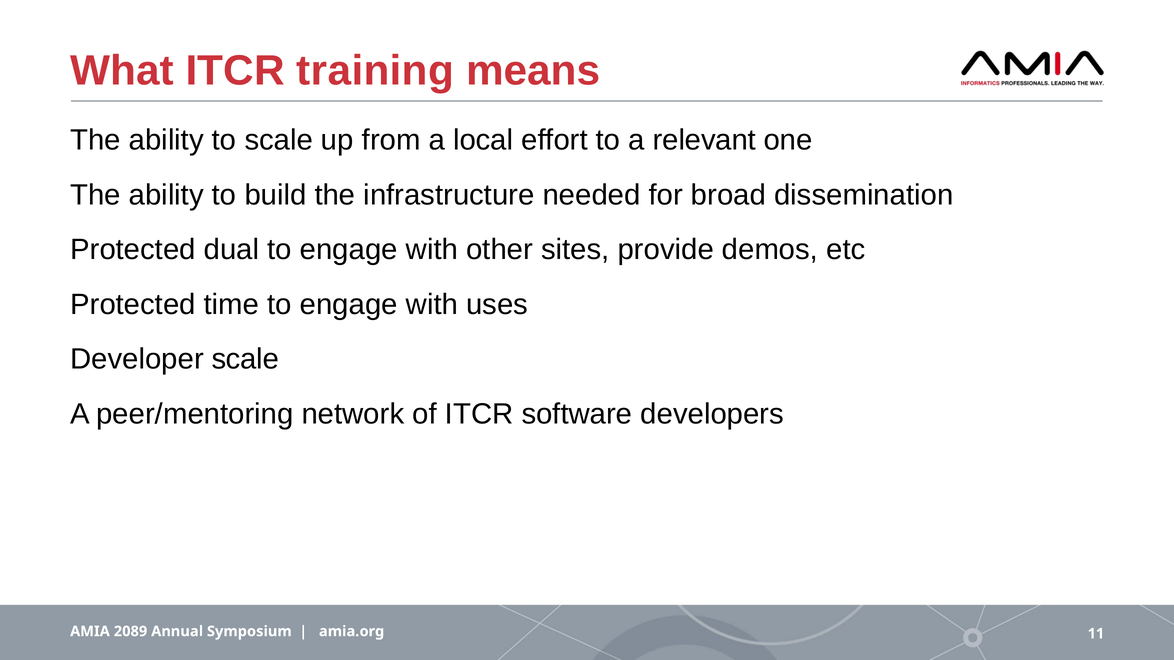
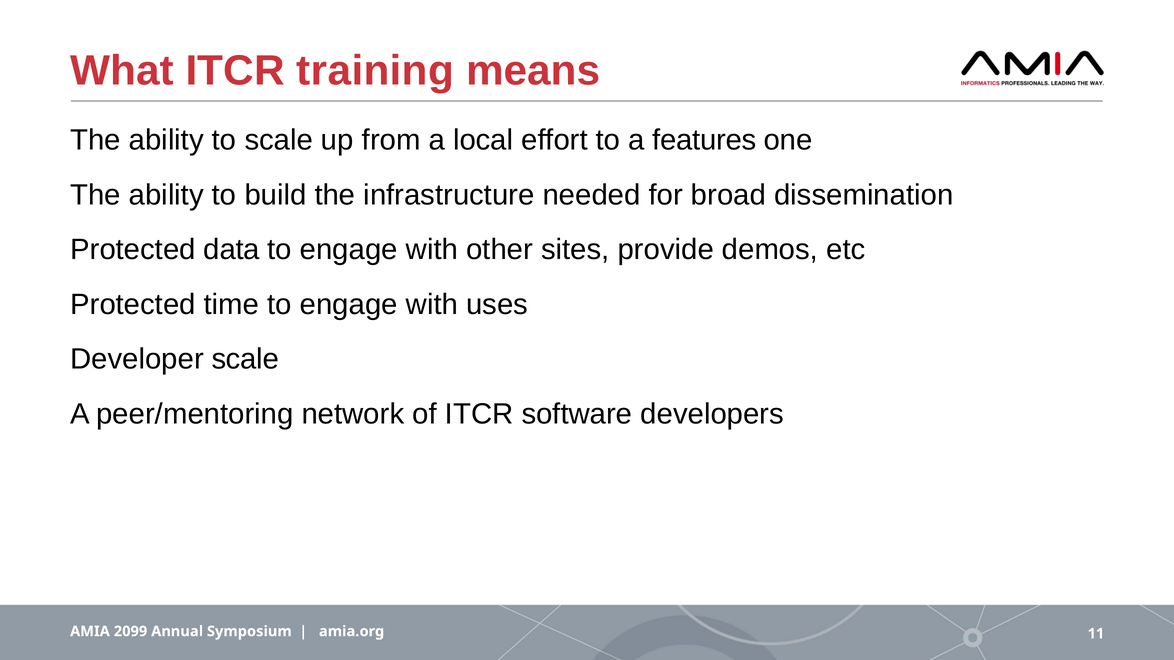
relevant: relevant -> features (704, 140)
dual: dual -> data (232, 250)
2089: 2089 -> 2099 (131, 632)
